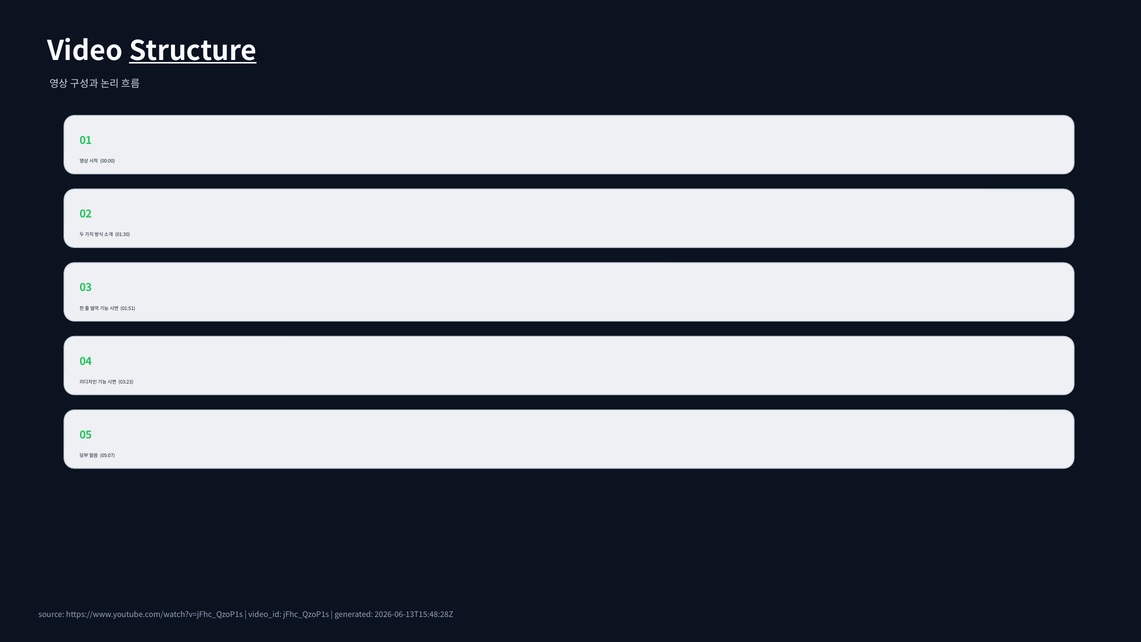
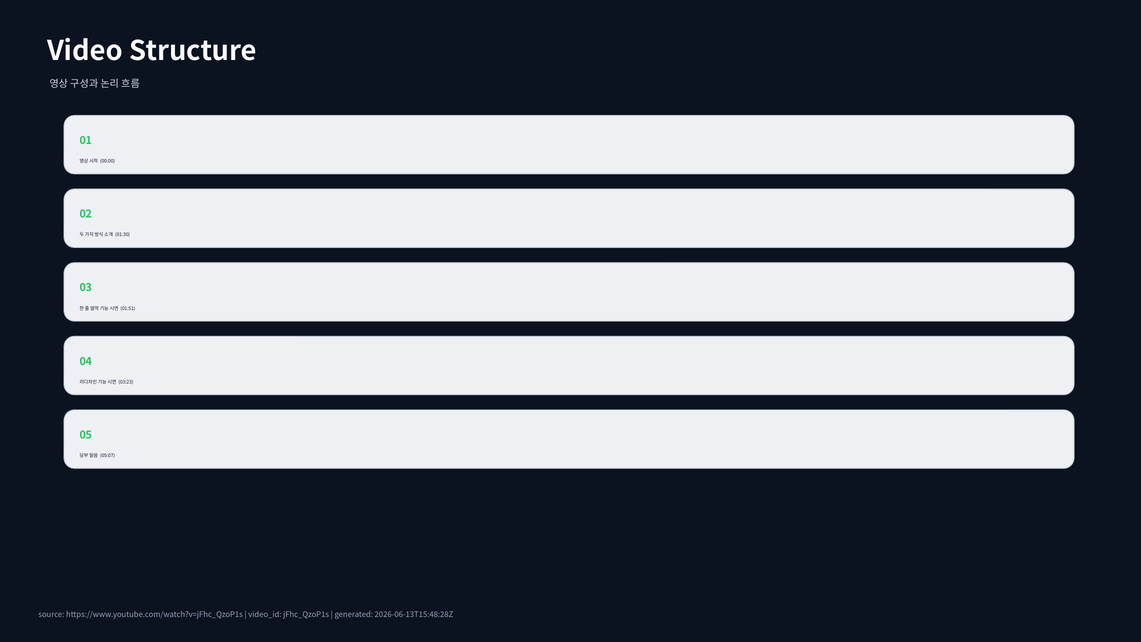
Structure underline: present -> none (193, 51)
